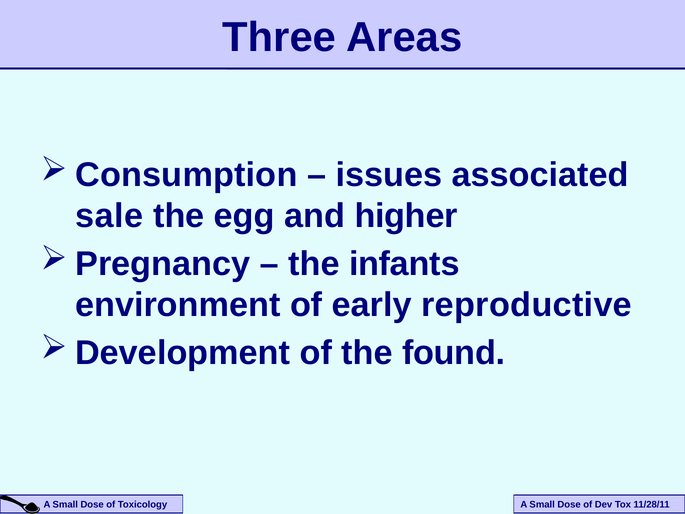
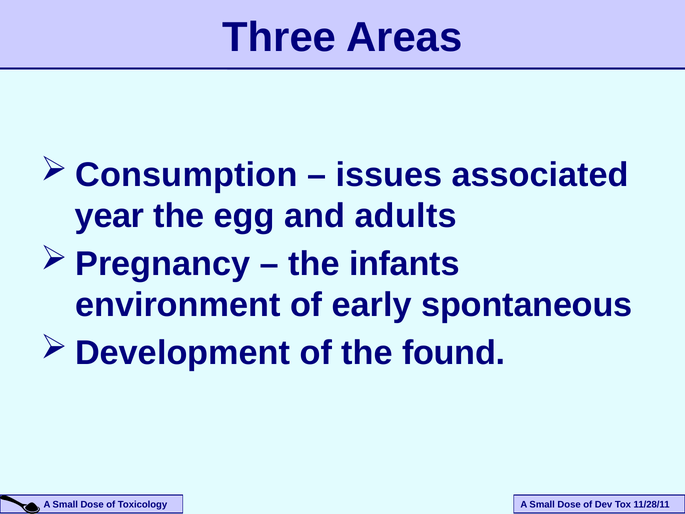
sale: sale -> year (110, 216)
higher: higher -> adults (406, 216)
reproductive: reproductive -> spontaneous (527, 305)
